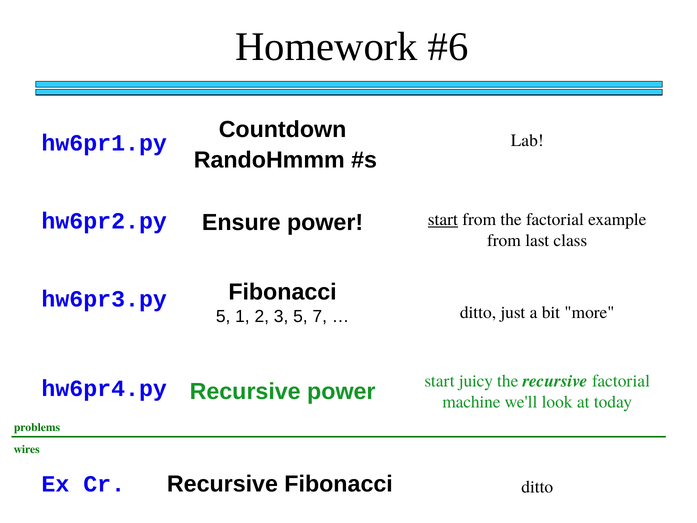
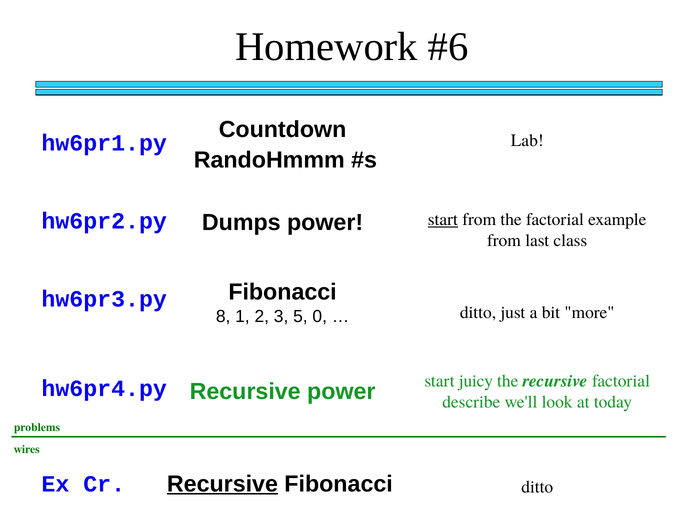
Ensure: Ensure -> Dumps (241, 222)
5: 5 -> 8 (223, 317)
7: 7 -> 0 (320, 317)
machine: machine -> describe (471, 402)
Recursive underline: none -> present (222, 484)
